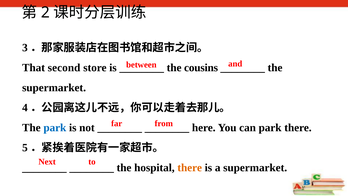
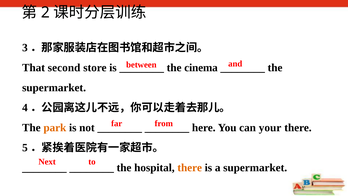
cousins: cousins -> cinema (201, 68)
park colour: blue -> orange (55, 128)
can park: park -> your (270, 128)
